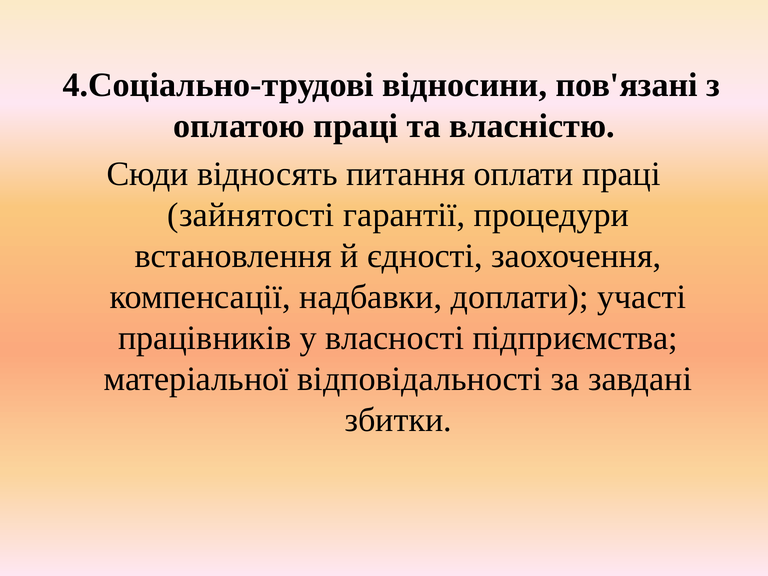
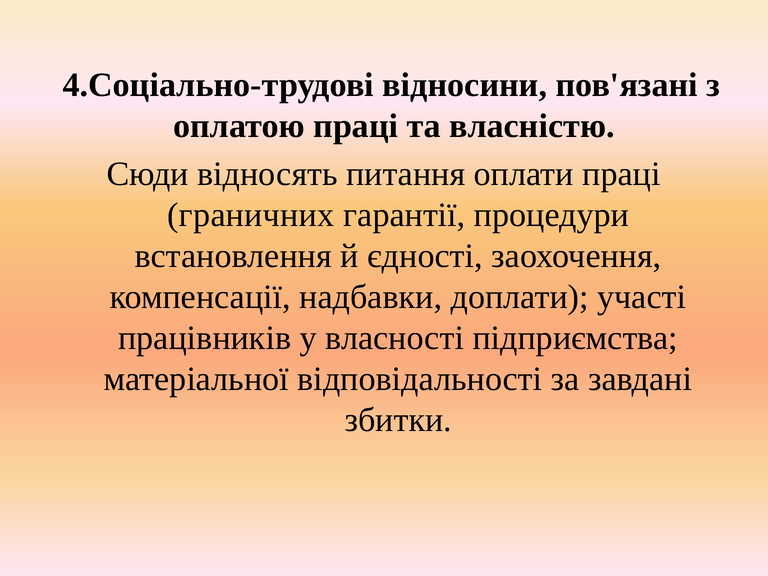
зайнятості: зайнятості -> граничних (251, 215)
